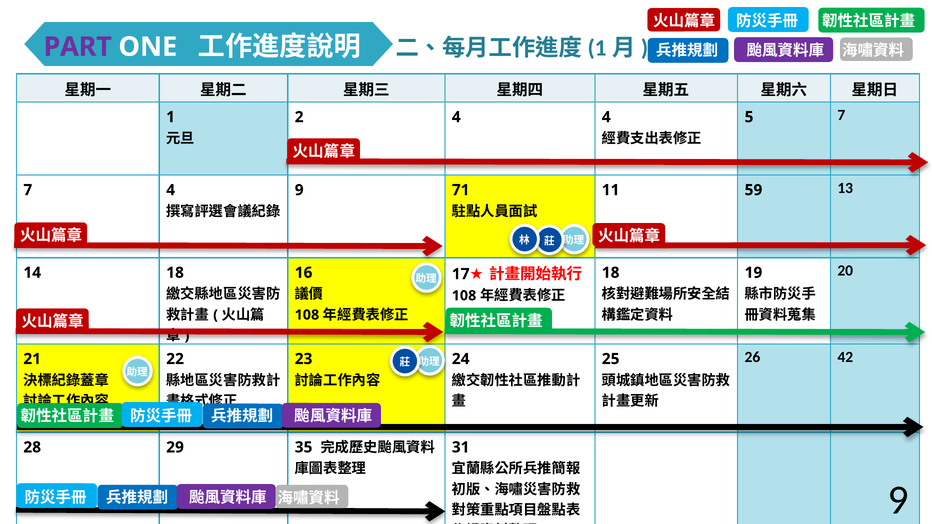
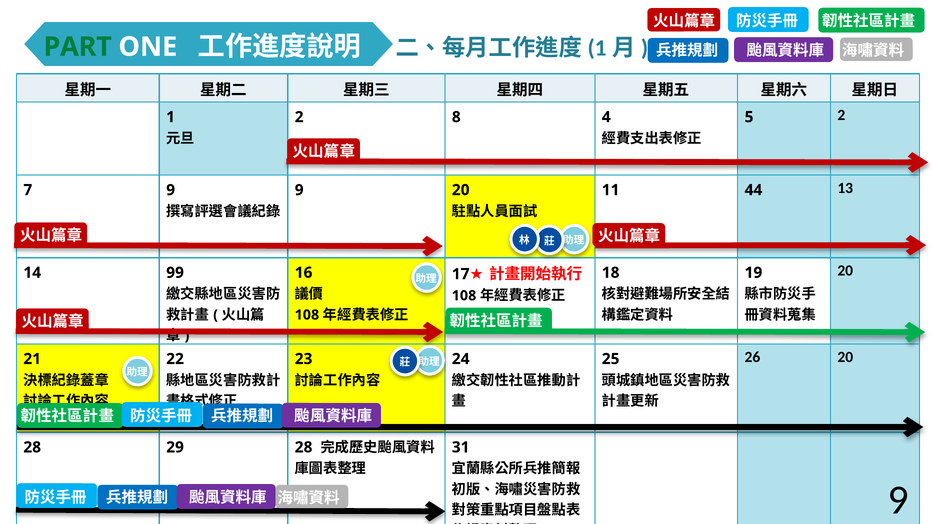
PART colour: purple -> green (78, 47)
2 4: 4 -> 8 (456, 117)
5 7: 7 -> 2 (841, 115)
7 4: 4 -> 9 (171, 190)
9 71: 71 -> 20 (461, 190)
59: 59 -> 44 (753, 190)
14 18: 18 -> 99 (175, 273)
26 42: 42 -> 20 (845, 357)
29 35: 35 -> 28 (304, 447)
